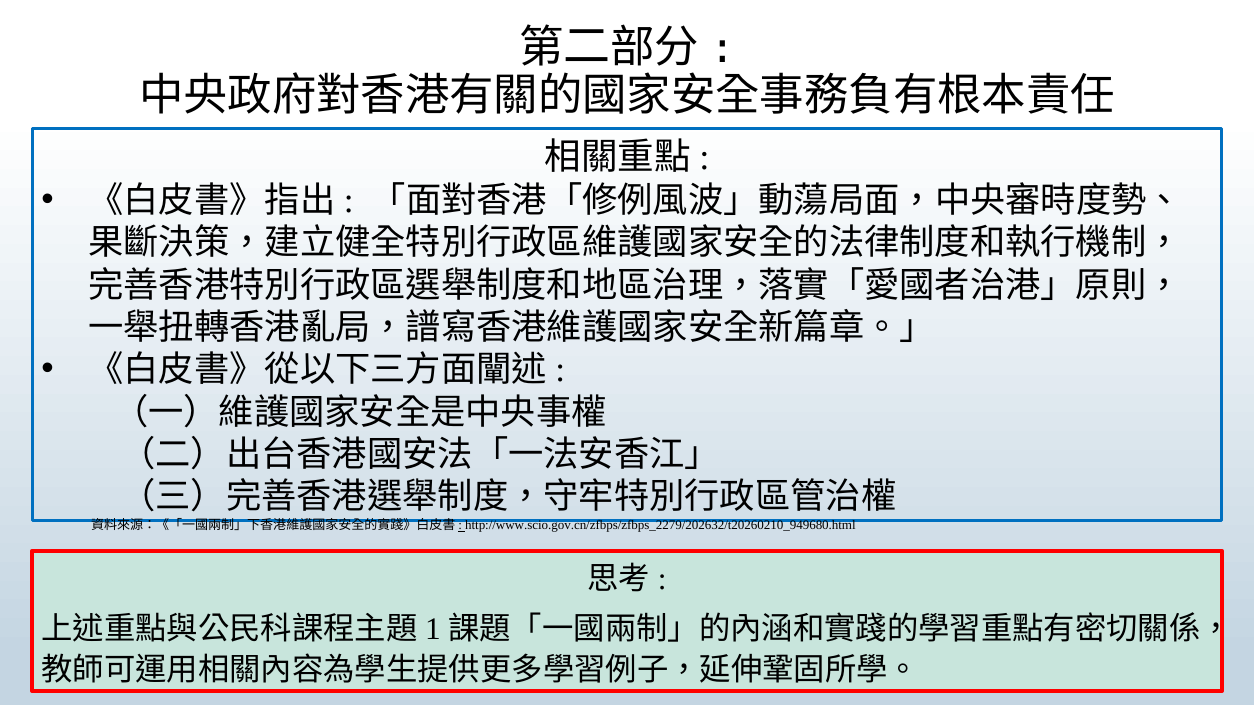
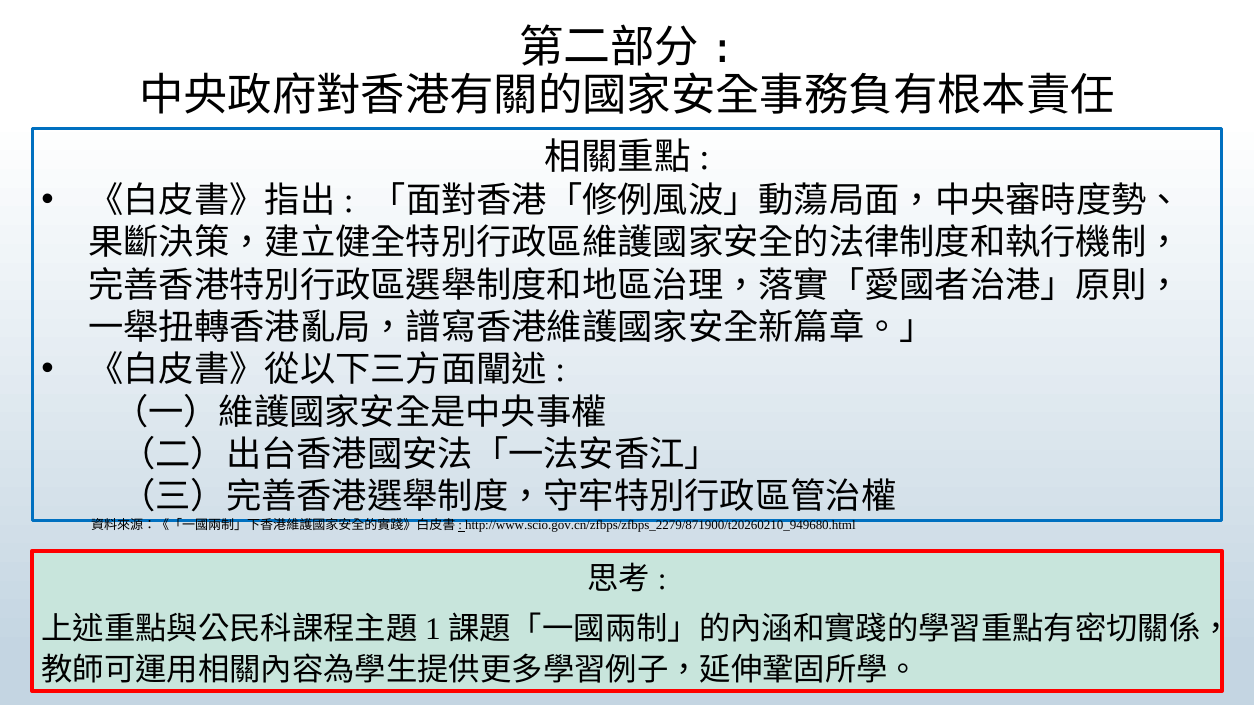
http://www.scio.gov.cn/zfbps/zfbps_2279/202632/t20260210_949680.html: http://www.scio.gov.cn/zfbps/zfbps_2279/202632/t20260210_949680.html -> http://www.scio.gov.cn/zfbps/zfbps_2279/871900/t20260210_949680.html (660, 526)
